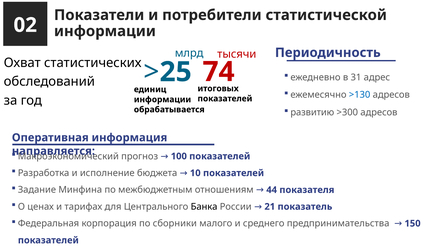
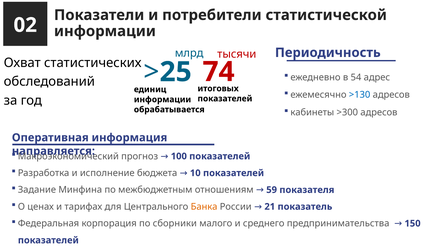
31: 31 -> 54 (356, 77)
развитию: развитию -> кабинеты (312, 112)
44: 44 -> 59 (272, 190)
Банка colour: black -> orange (204, 207)
